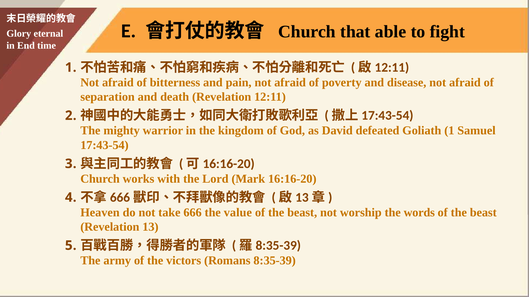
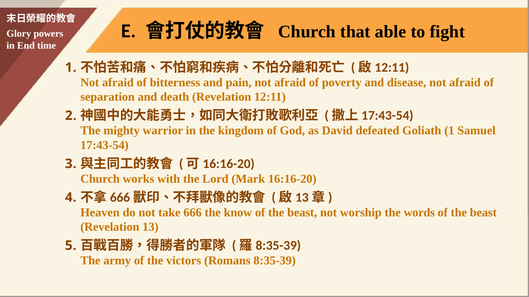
eternal: eternal -> powers (48, 34)
value: value -> know (238, 213)
